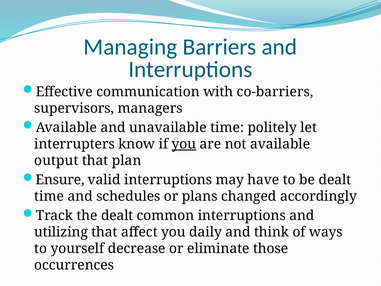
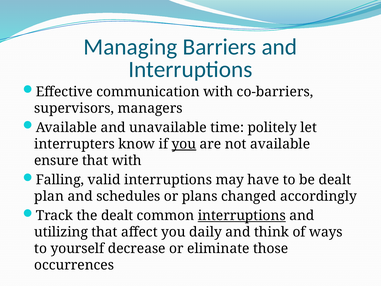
output: output -> ensure (56, 160)
that plan: plan -> with (127, 160)
Ensure: Ensure -> Falling (60, 180)
time: time -> plan (49, 196)
interruptions underline: none -> present (242, 215)
